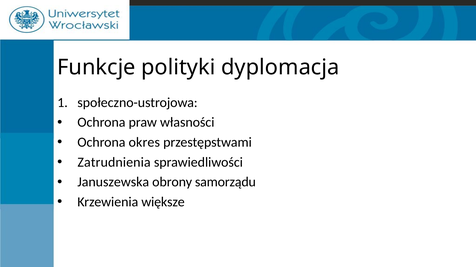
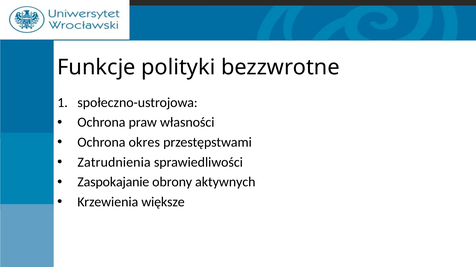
dyplomacja: dyplomacja -> bezzwrotne (280, 68)
Januszewska: Januszewska -> Zaspokajanie (113, 183)
samorządu: samorządu -> aktywnych (225, 183)
